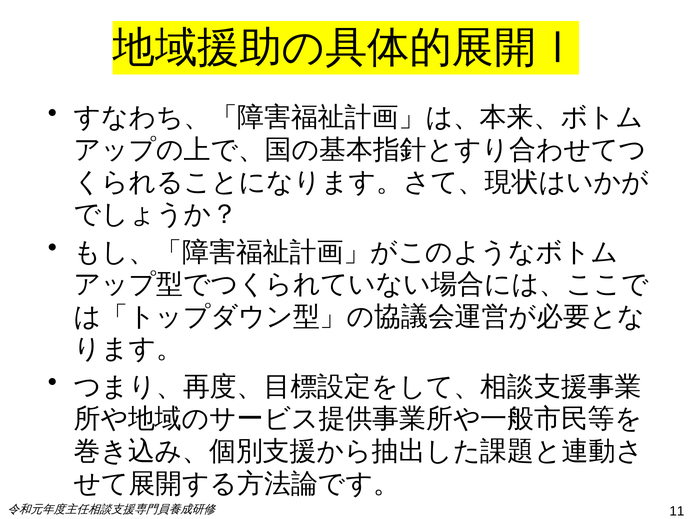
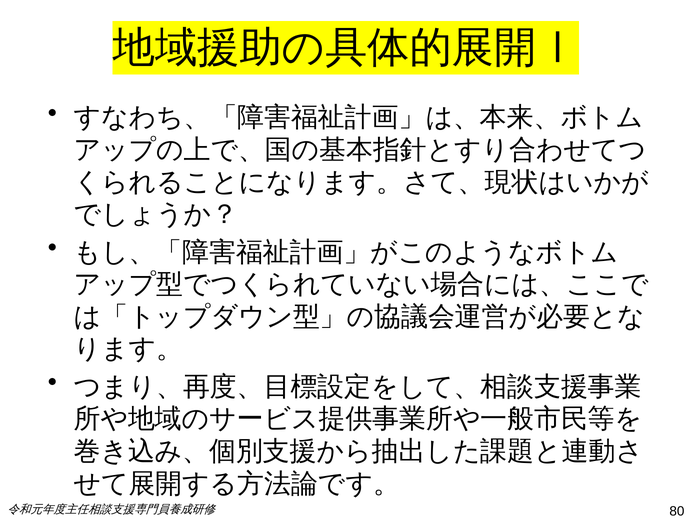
11: 11 -> 80 (677, 511)
